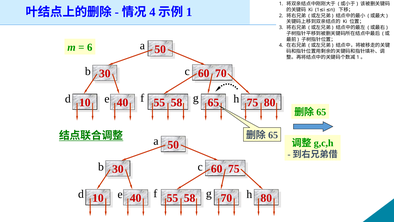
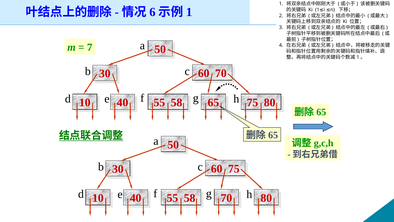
4: 4 -> 6 (152, 12)
6: 6 -> 7 (90, 47)
